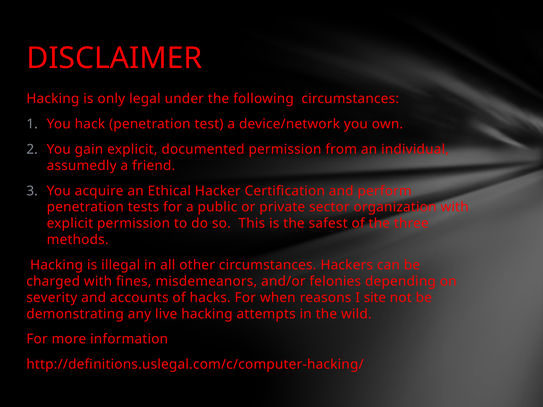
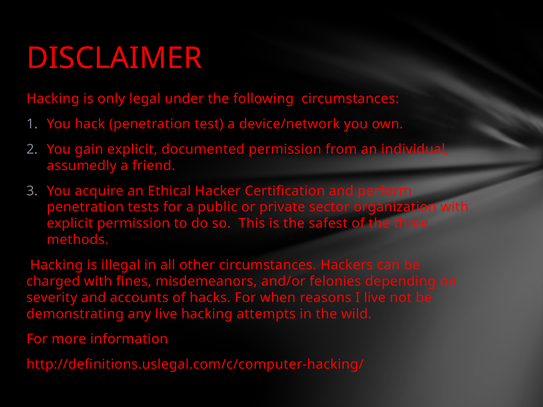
I site: site -> live (375, 298)
